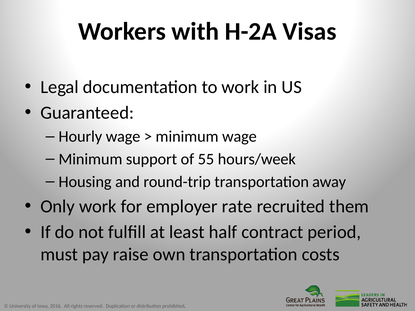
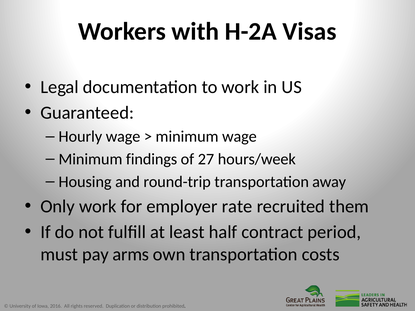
support: support -> findings (152, 159)
55: 55 -> 27 (206, 159)
raise: raise -> arms (131, 254)
